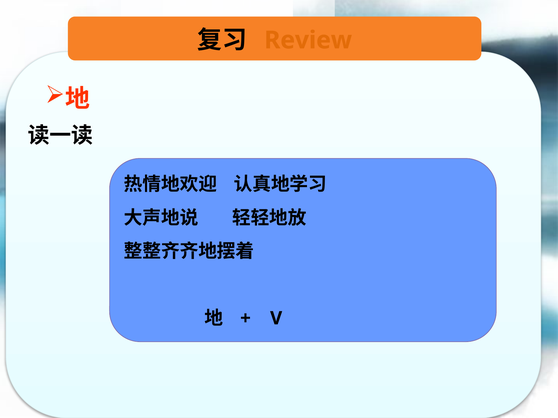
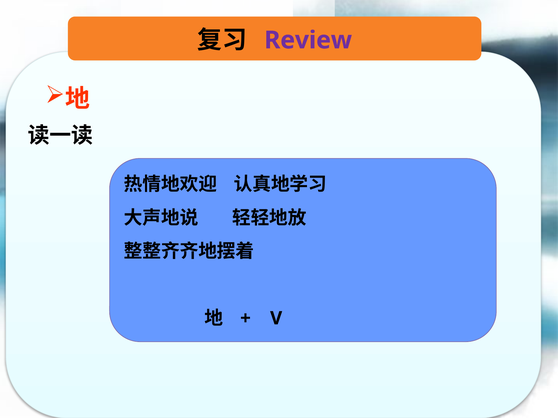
Review colour: orange -> purple (308, 40)
